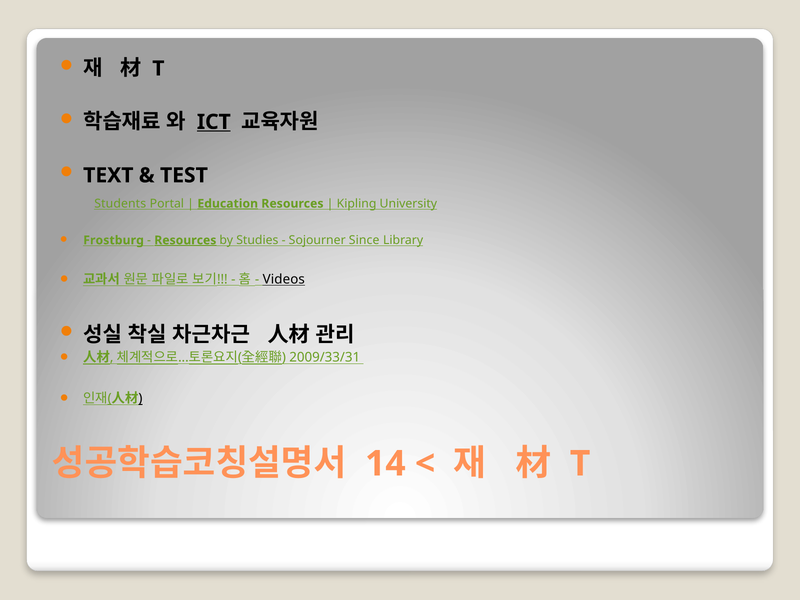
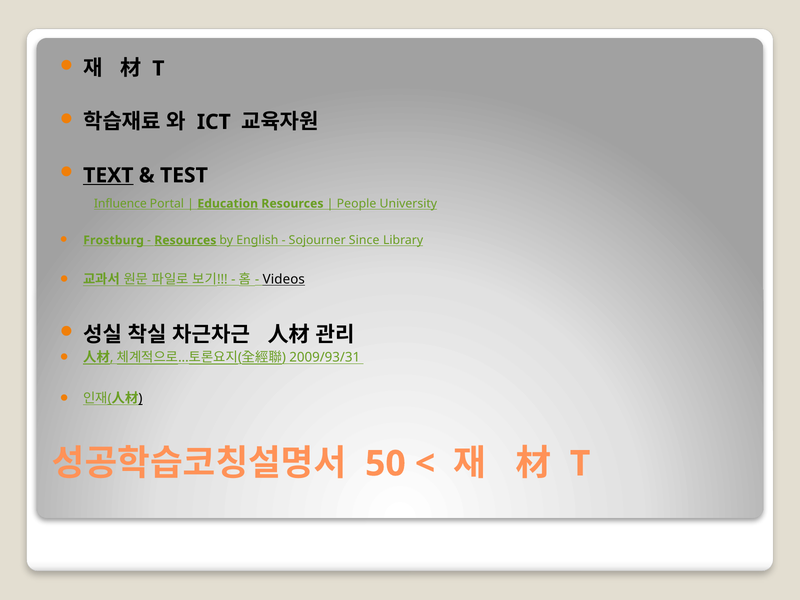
ICT underline: present -> none (214, 122)
TEXT underline: none -> present (108, 175)
Students: Students -> Influence (120, 204)
Kipling: Kipling -> People (357, 204)
Studies: Studies -> English (257, 240)
2009/33/31: 2009/33/31 -> 2009/93/31 (325, 358)
14: 14 -> 50 (385, 464)
